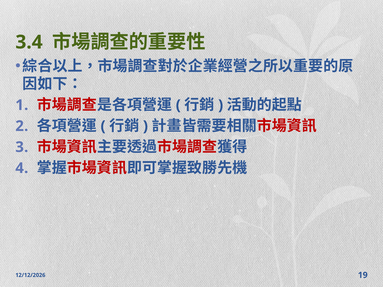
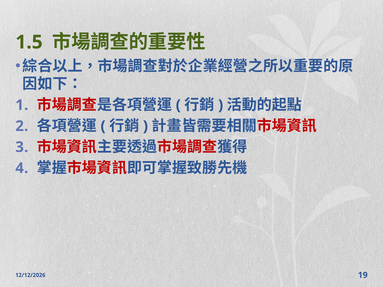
3.4: 3.4 -> 1.5 (29, 42)
